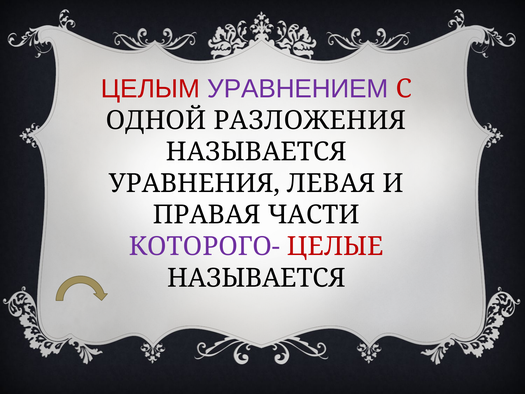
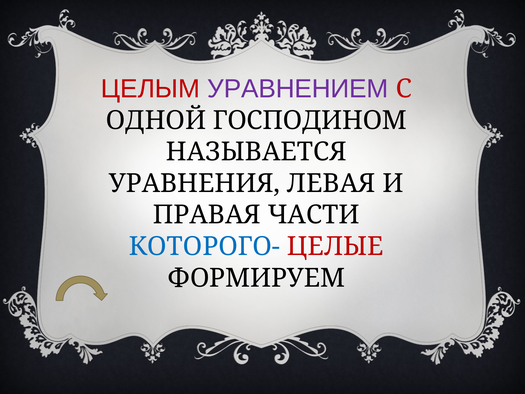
РАЗЛОЖЕНИЯ: РАЗЛОЖЕНИЯ -> ГОСПОДИНОМ (310, 120)
КОТОРОГО- colour: purple -> blue (204, 246)
НАЗЫВАЕТСЯ: НАЗЫВАЕТСЯ -> ФОРМИРУЕМ (256, 278)
